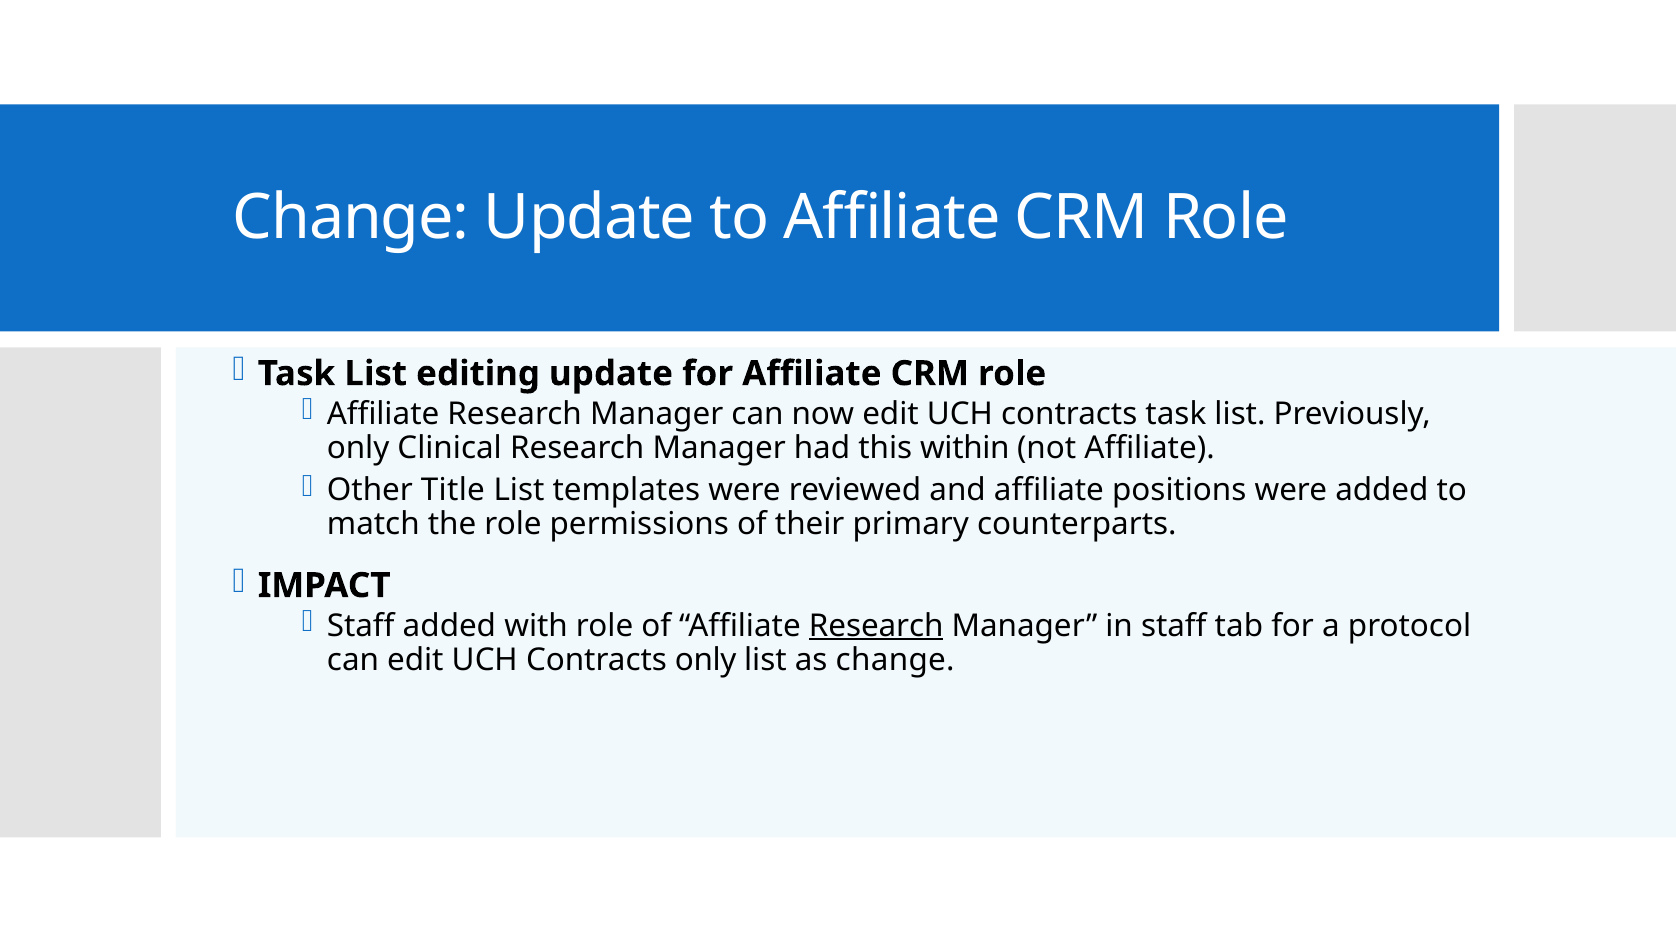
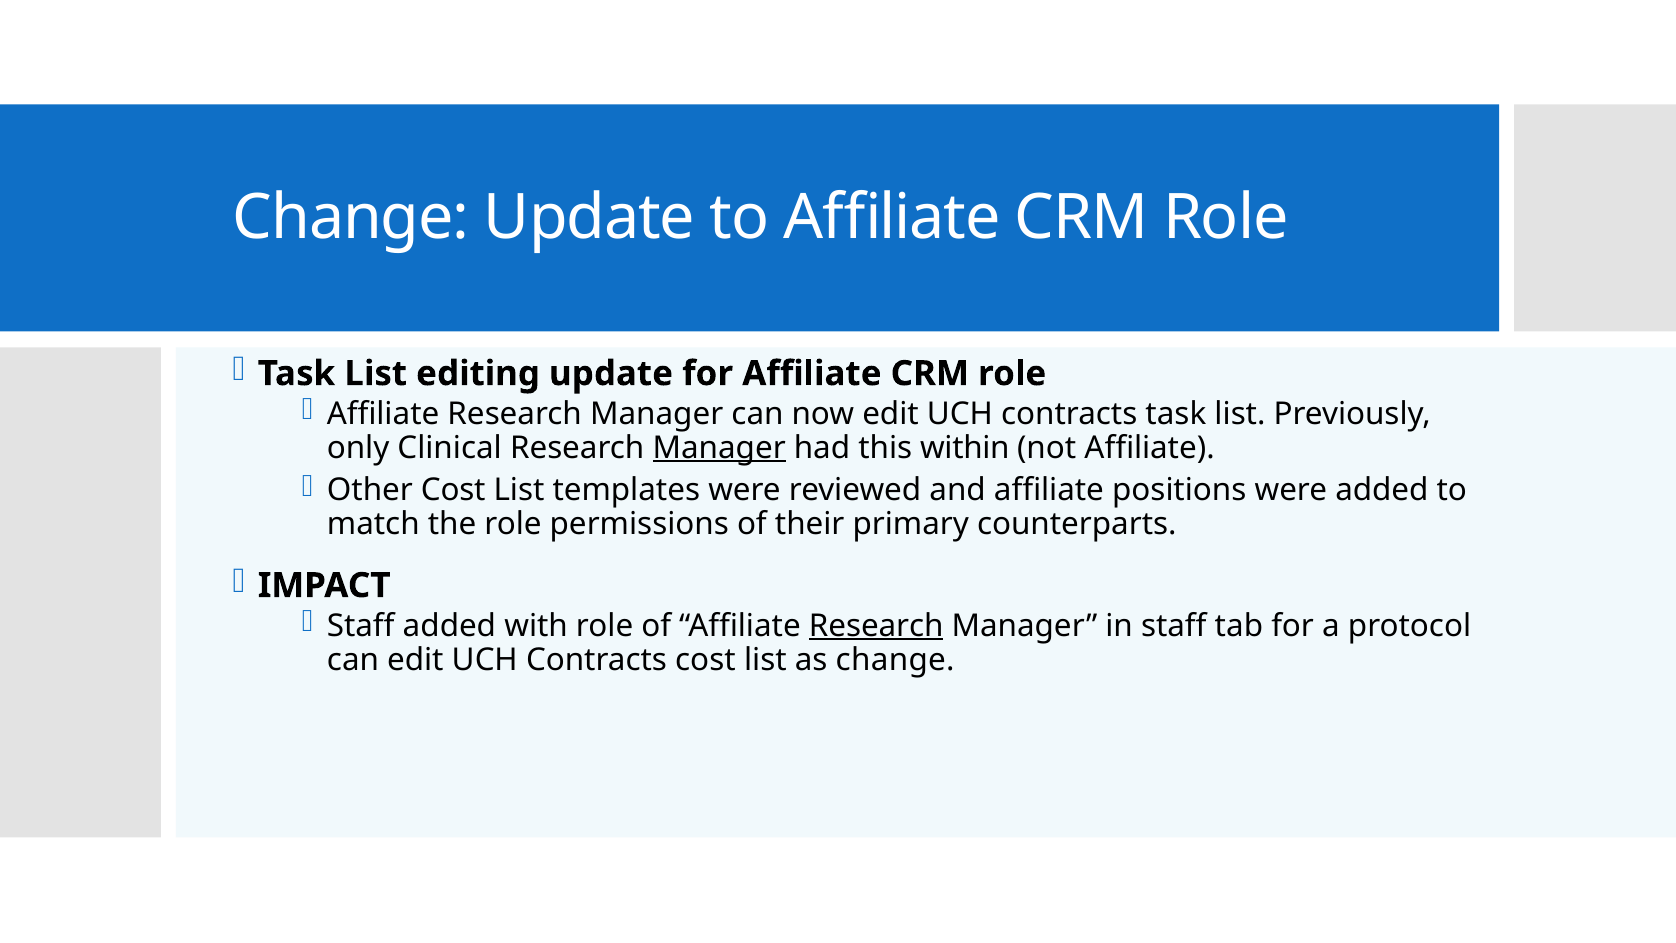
Manager underline: none -> present (719, 448)
Other Title: Title -> Cost (453, 490)
Contracts only: only -> cost (705, 660)
